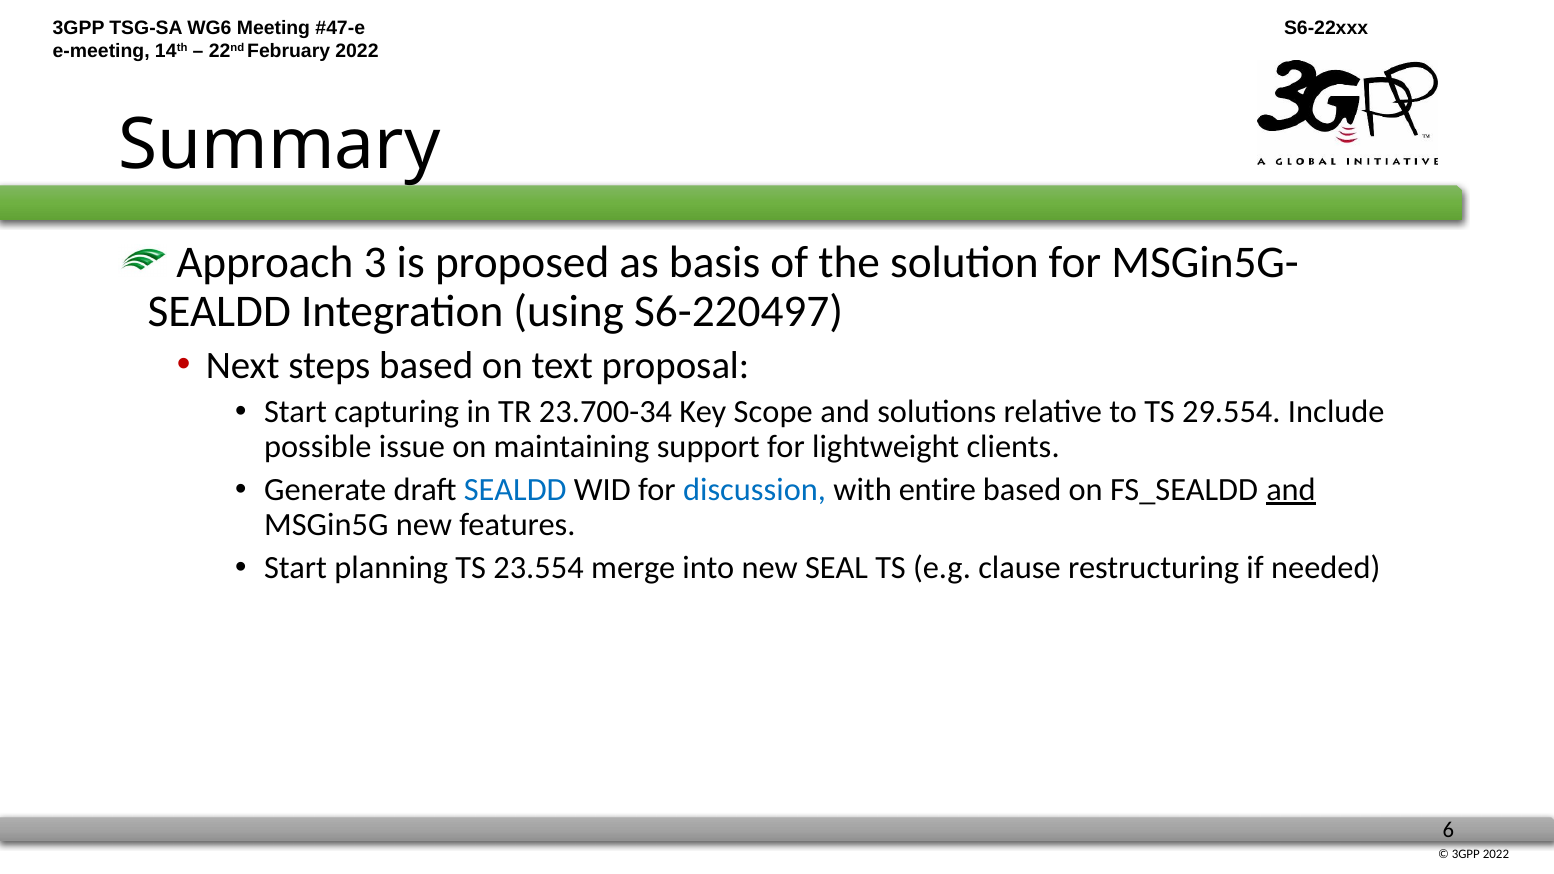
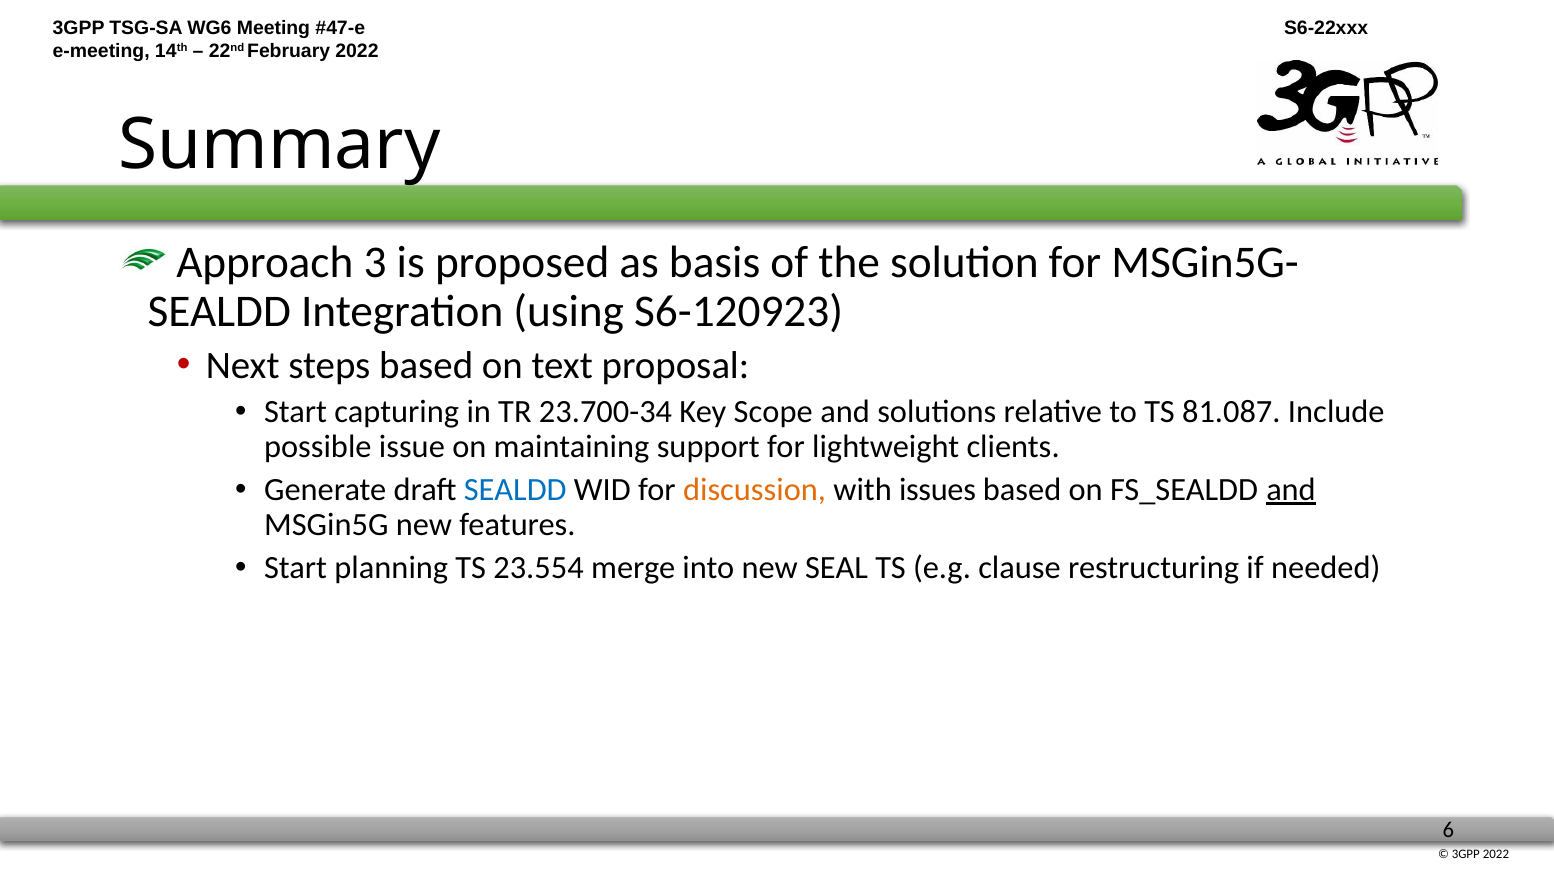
S6-220497: S6-220497 -> S6-120923 (739, 312)
29.554: 29.554 -> 81.087 (1231, 412)
discussion colour: blue -> orange (755, 490)
entire: entire -> issues (937, 490)
